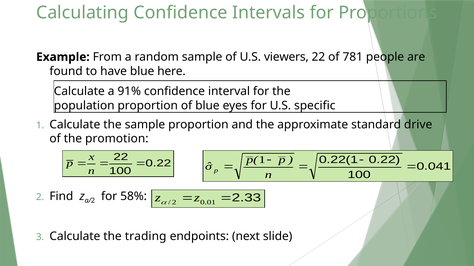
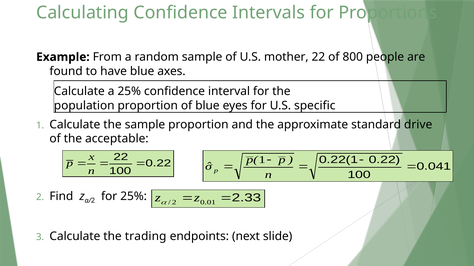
viewers: viewers -> mother (286, 57)
781: 781 -> 800 (353, 57)
here: here -> axes (171, 71)
a 91%: 91% -> 25% (129, 91)
promotion: promotion -> acceptable (117, 139)
for 58%: 58% -> 25% (134, 197)
